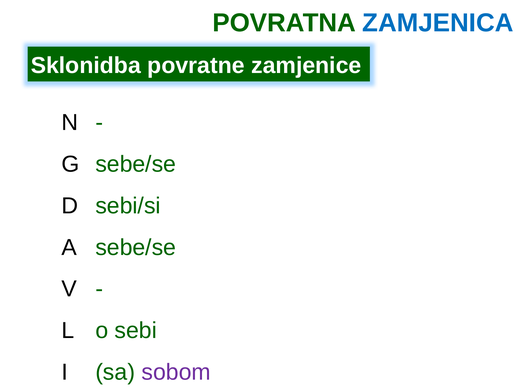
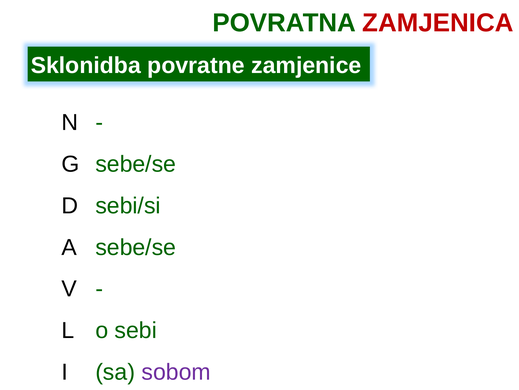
ZAMJENICA colour: blue -> red (438, 23)
